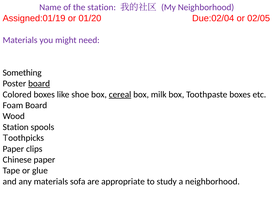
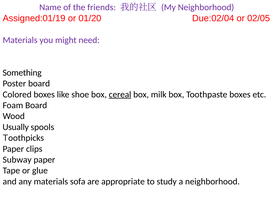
the station: station -> friends (102, 7)
board underline: present -> none (39, 84)
Station: Station -> Usually (16, 128)
Chinese: Chinese -> Subway (17, 160)
